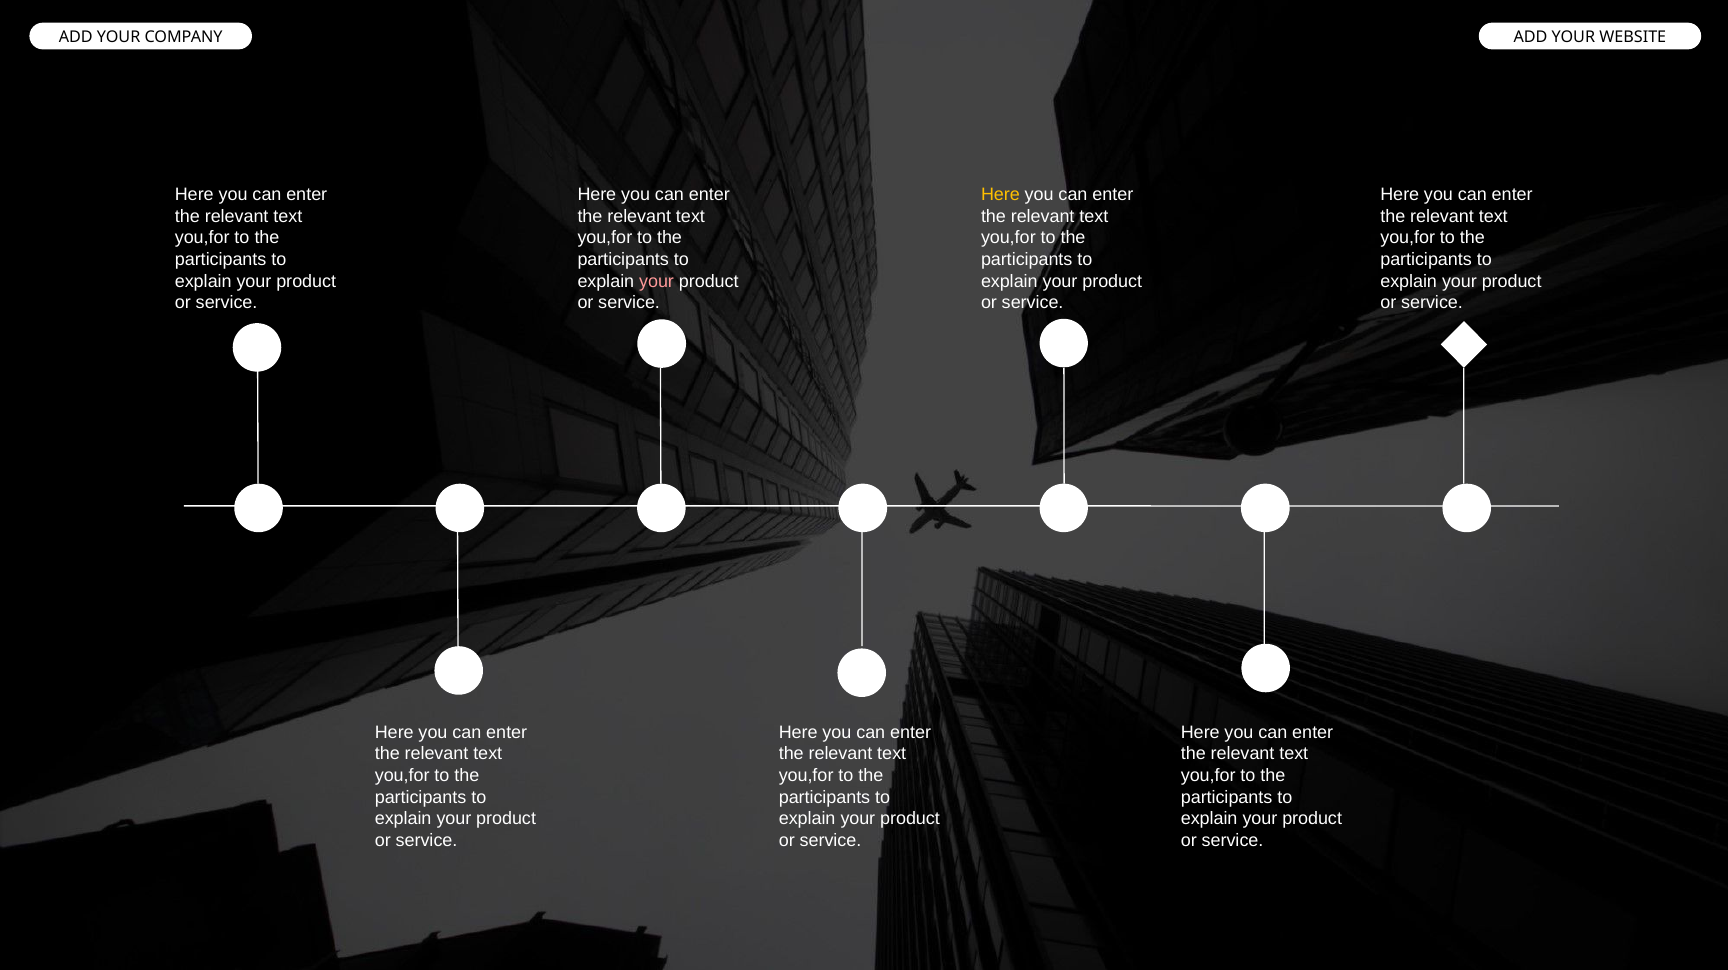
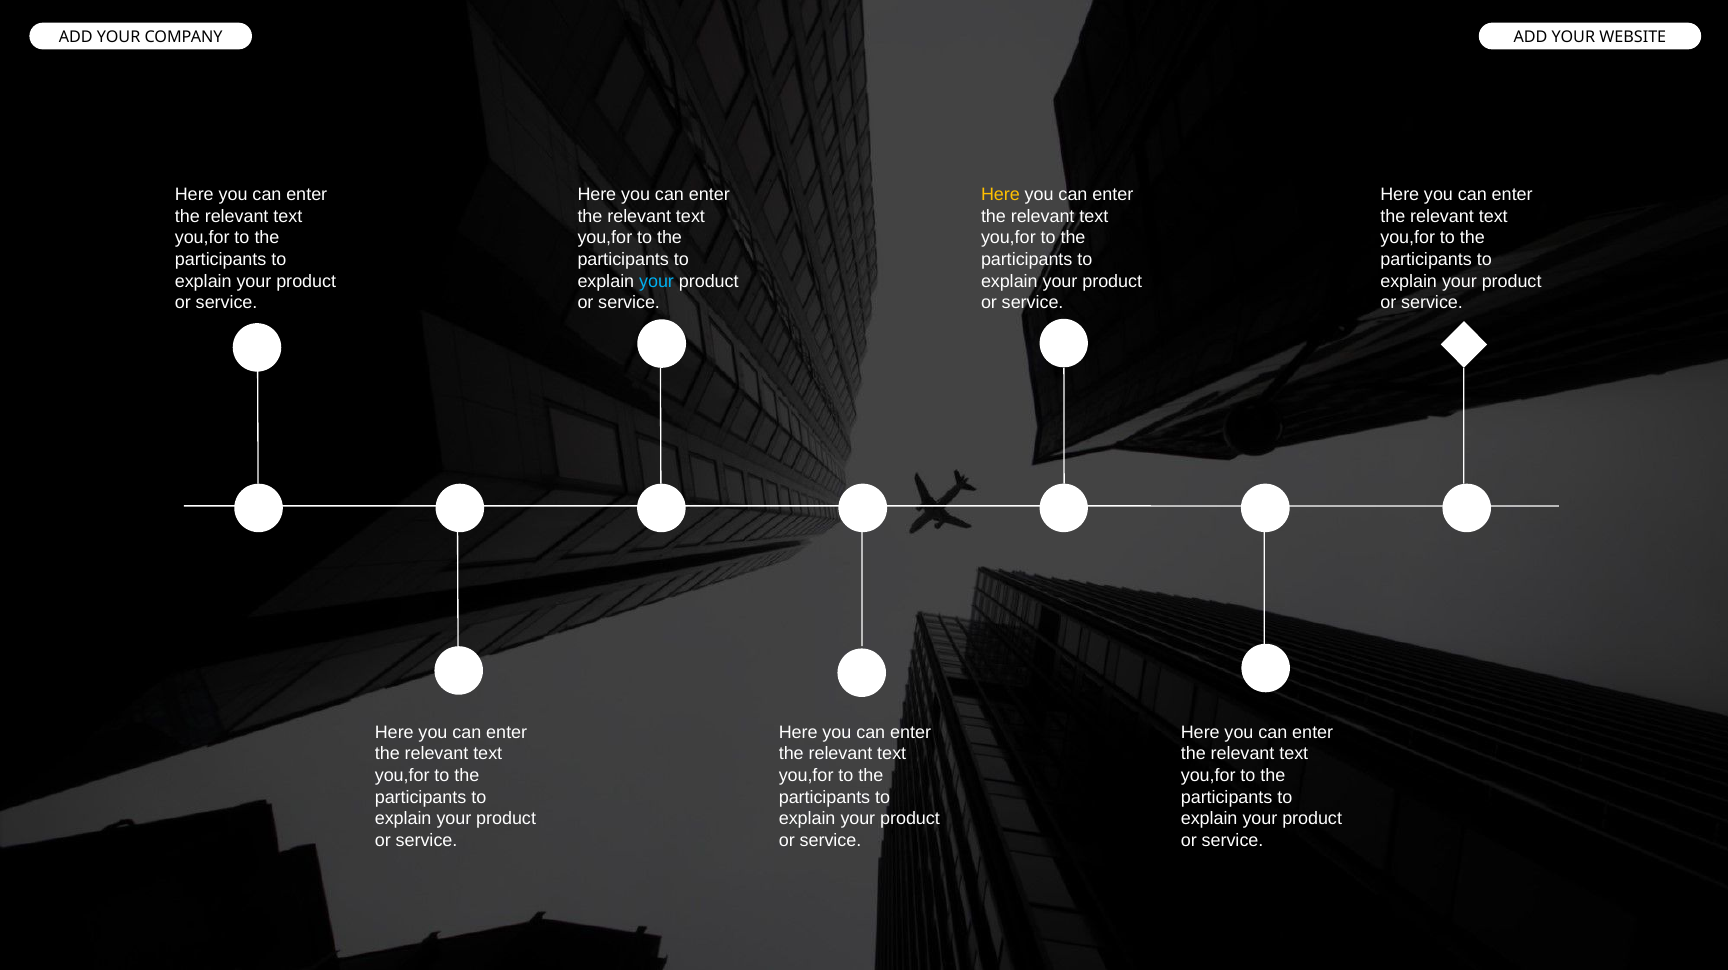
your colour: pink -> light blue (657, 281)
